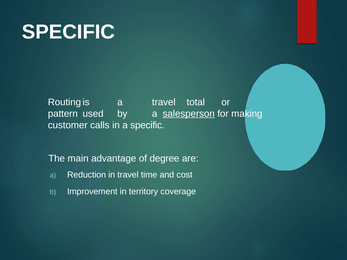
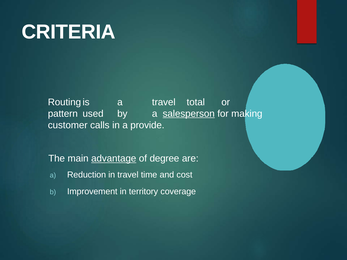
SPECIFIC: SPECIFIC -> CRITERIA (69, 32)
a specific: specific -> provide (147, 125)
advantage underline: none -> present (114, 159)
